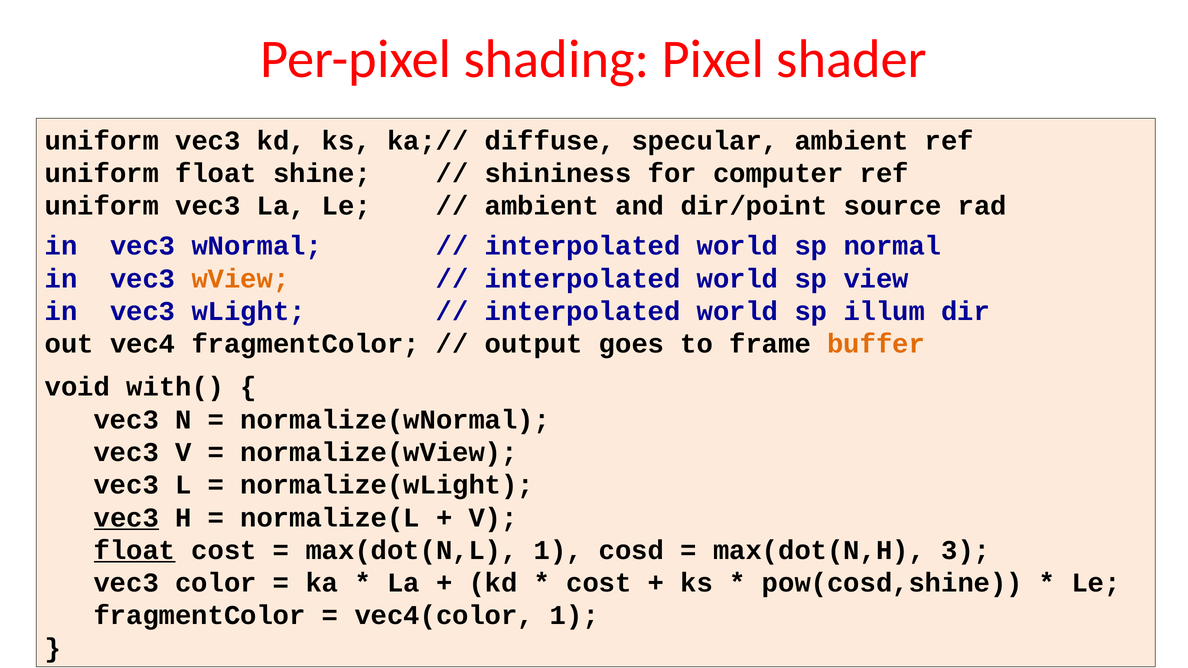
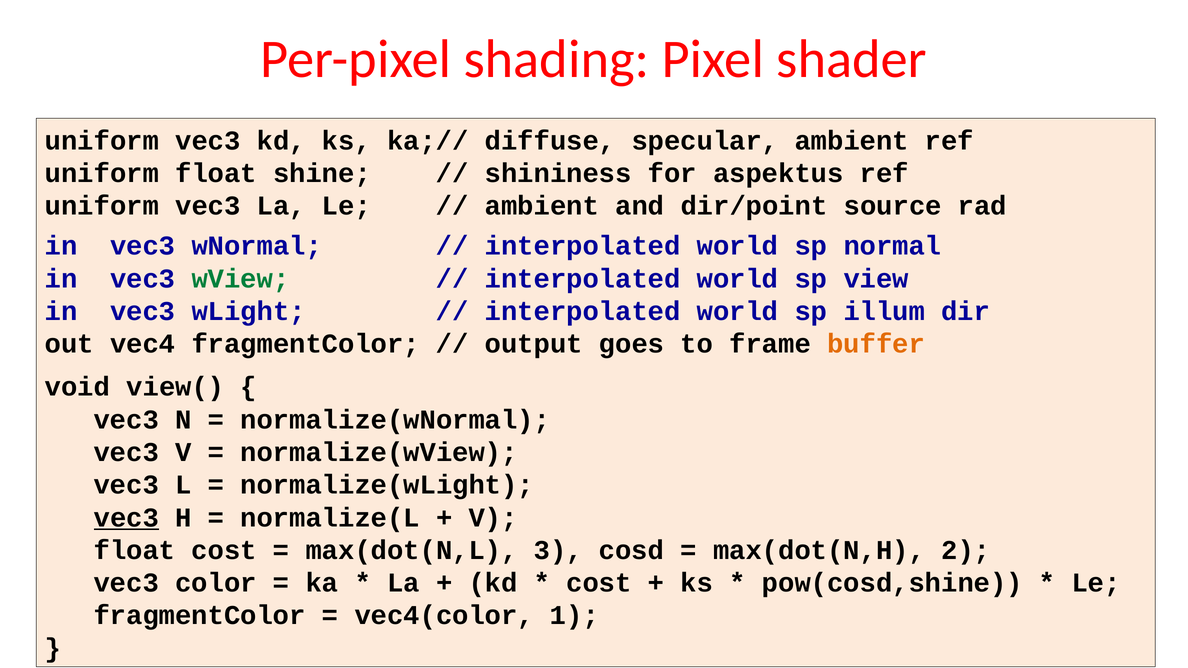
computer: computer -> aspektus (778, 173)
wView colour: orange -> green (240, 279)
with(: with( -> view( (175, 387)
float underline: present -> none (135, 550)
max(dot(N,L 1: 1 -> 3 (558, 550)
3: 3 -> 2 (966, 550)
